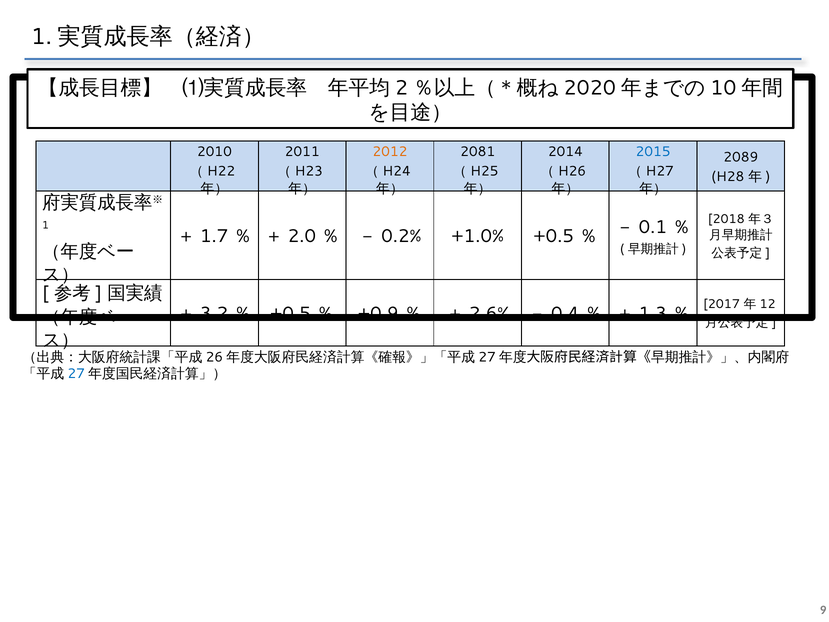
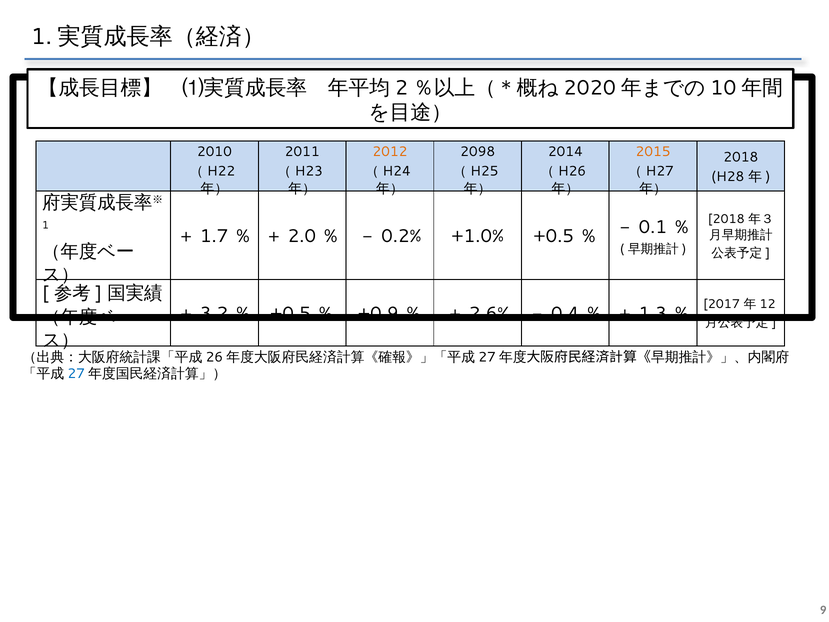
2081: 2081 -> 2098 (478, 152)
2015 colour: blue -> orange (653, 152)
2089: 2089 -> 2018 (741, 157)
